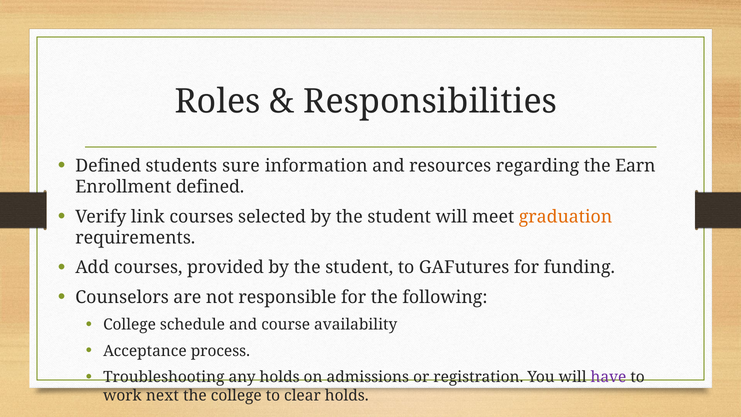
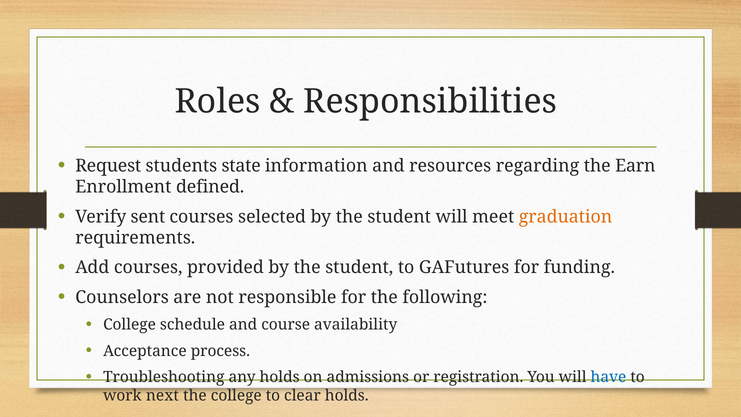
Defined: Defined -> Request (108, 166)
sure: sure -> state (241, 166)
link: link -> sent (148, 217)
have colour: purple -> blue (608, 377)
